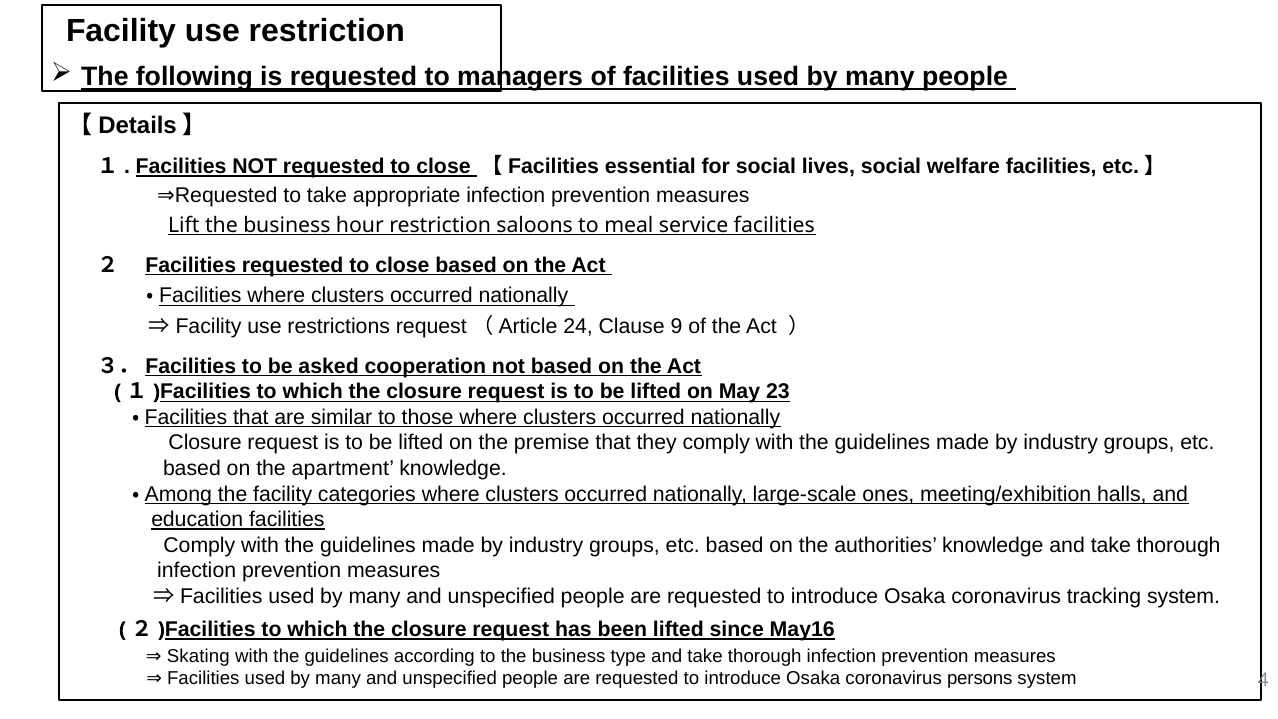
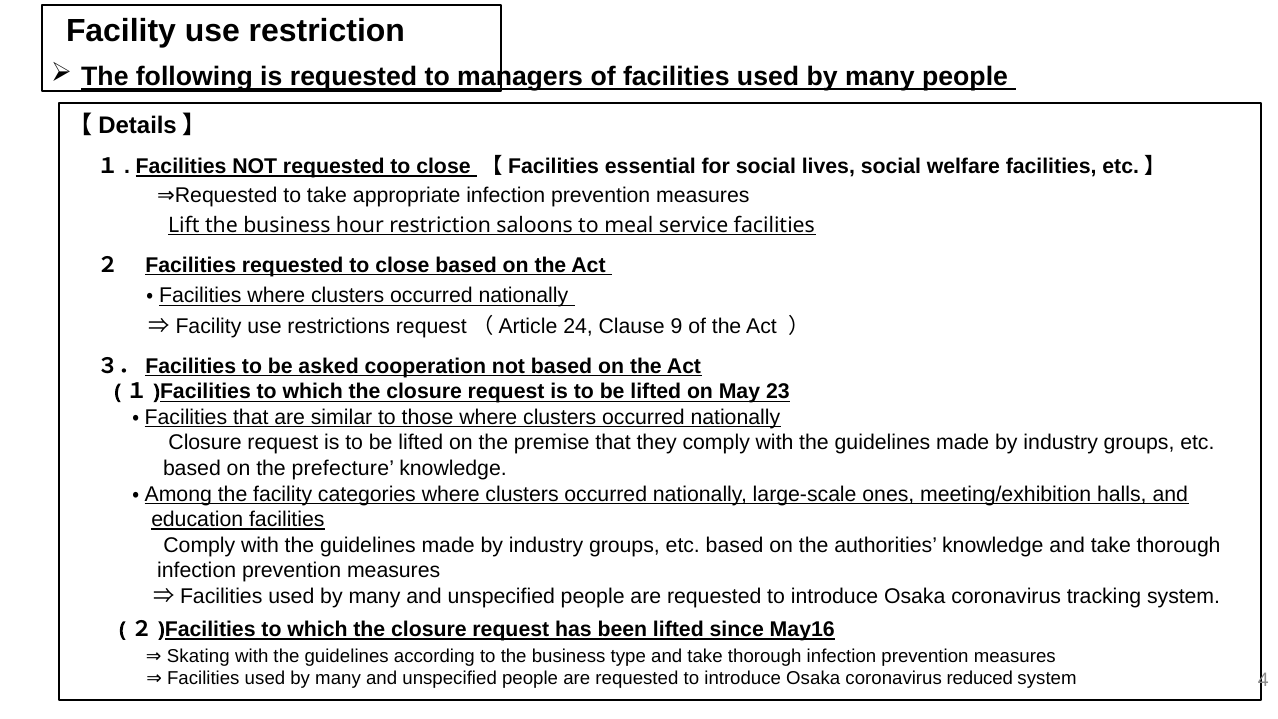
apartment: apartment -> prefecture (343, 468)
persons: persons -> reduced (980, 679)
